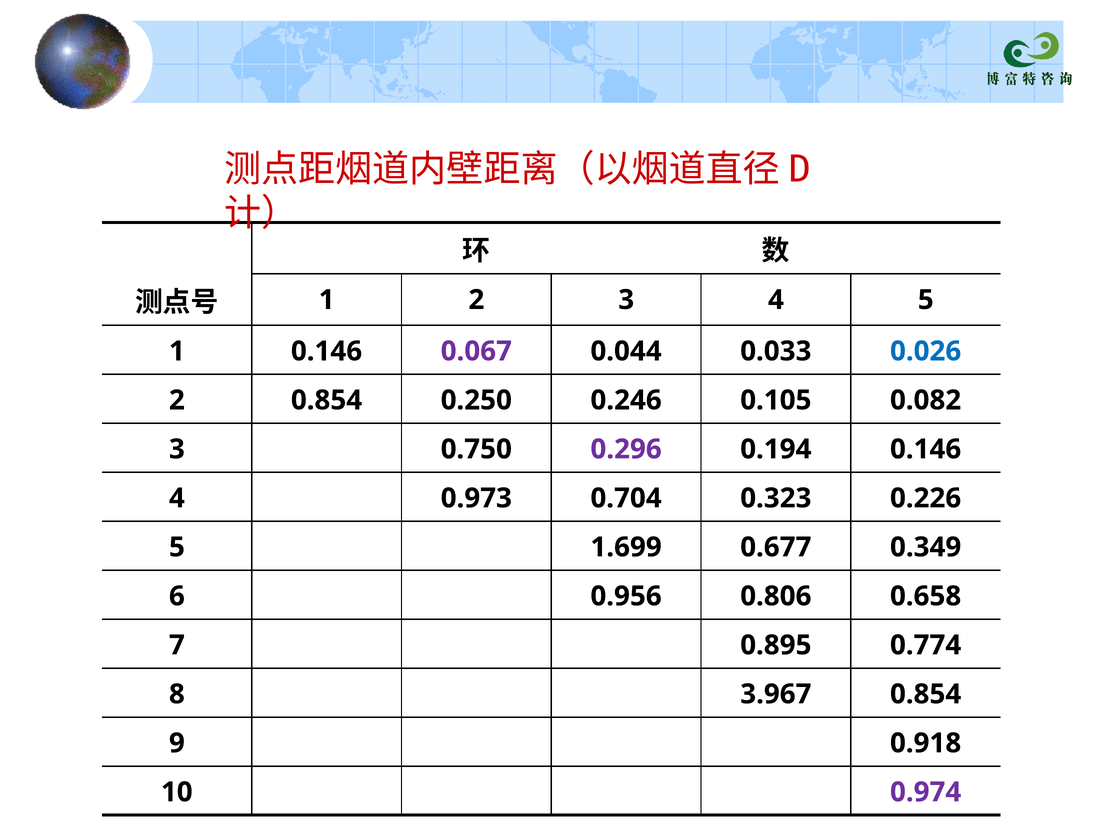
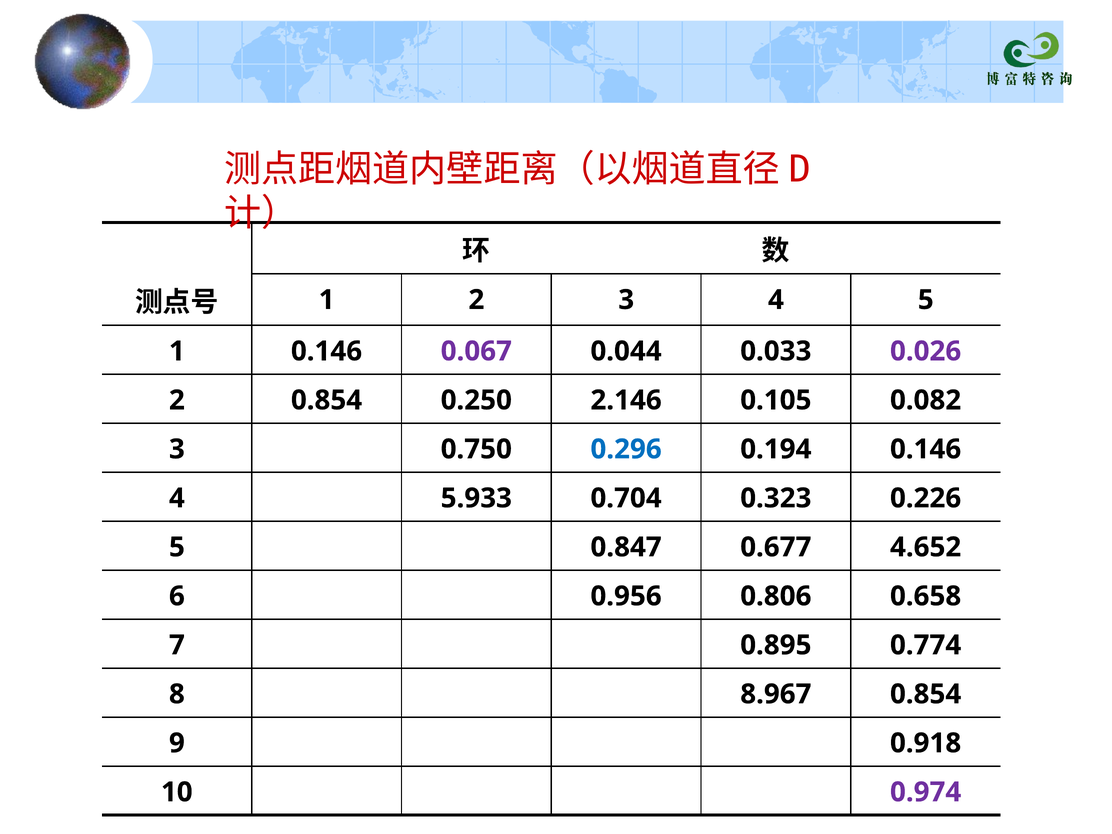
0.026 colour: blue -> purple (926, 351)
0.246: 0.246 -> 2.146 (626, 400)
0.296 colour: purple -> blue (626, 449)
0.973: 0.973 -> 5.933 (476, 498)
1.699: 1.699 -> 0.847 (626, 547)
0.349: 0.349 -> 4.652 (926, 547)
3.967: 3.967 -> 8.967 (776, 694)
